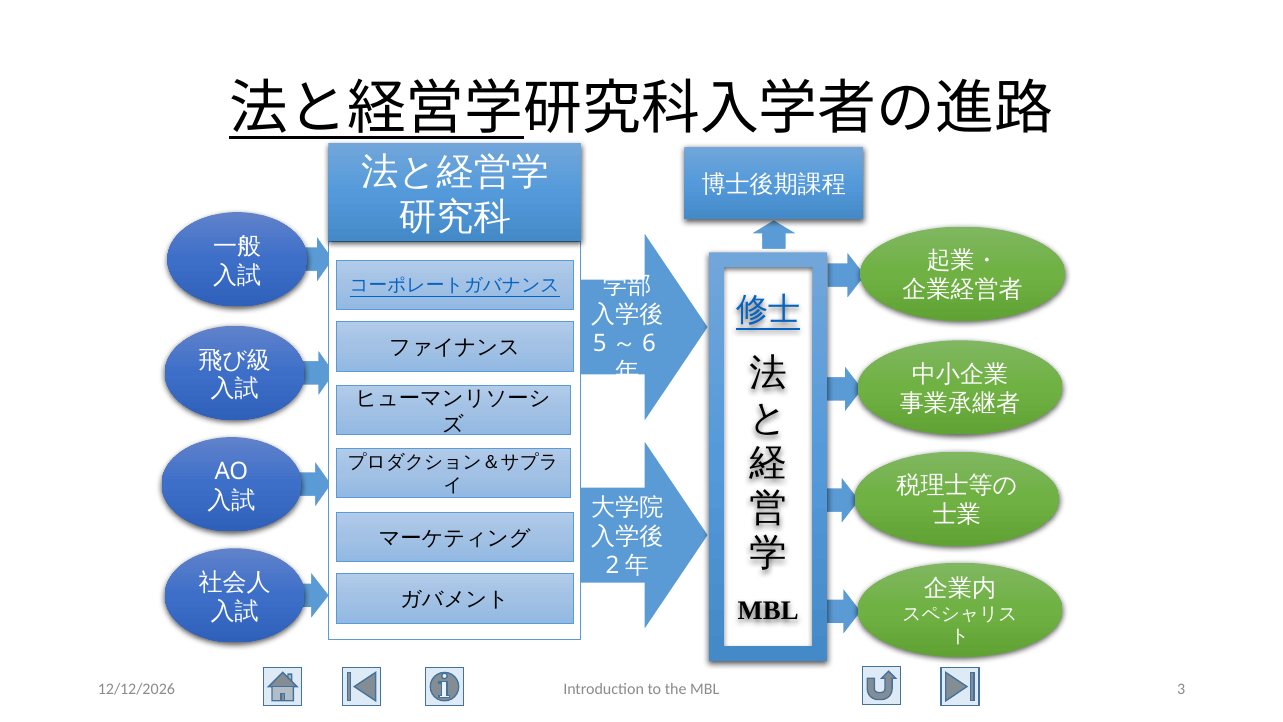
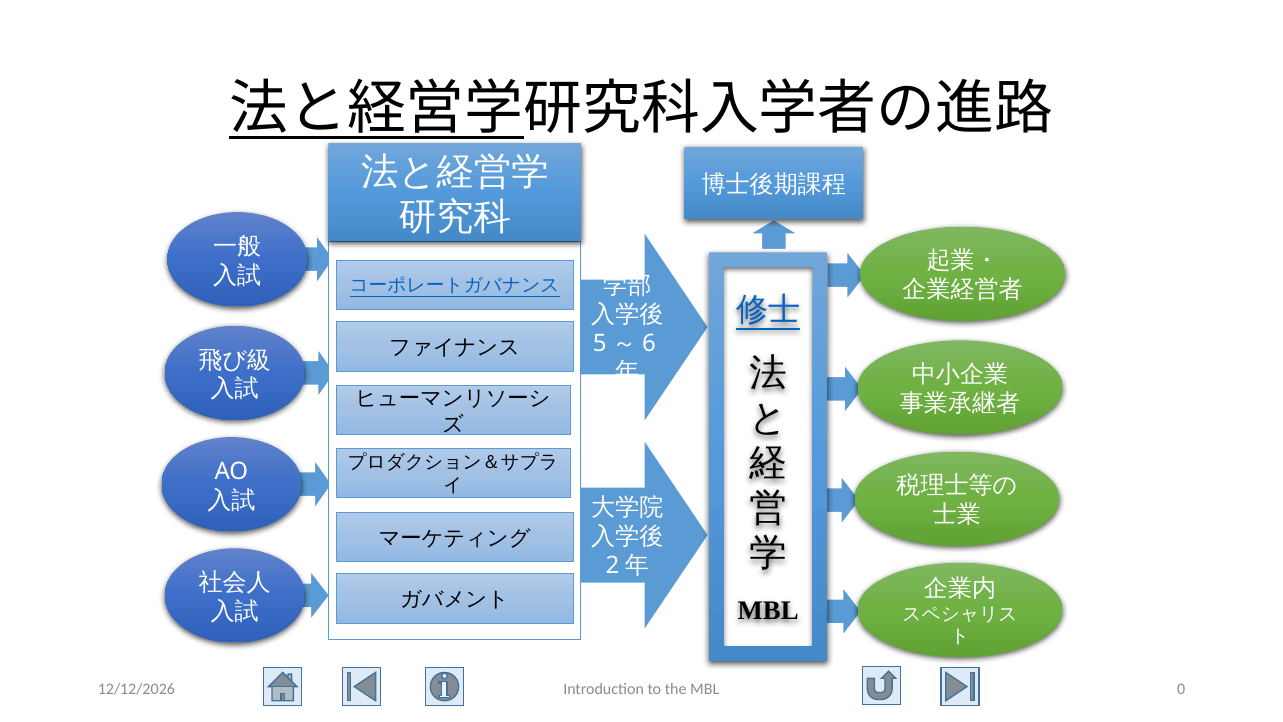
3: 3 -> 0 (1181, 689)
